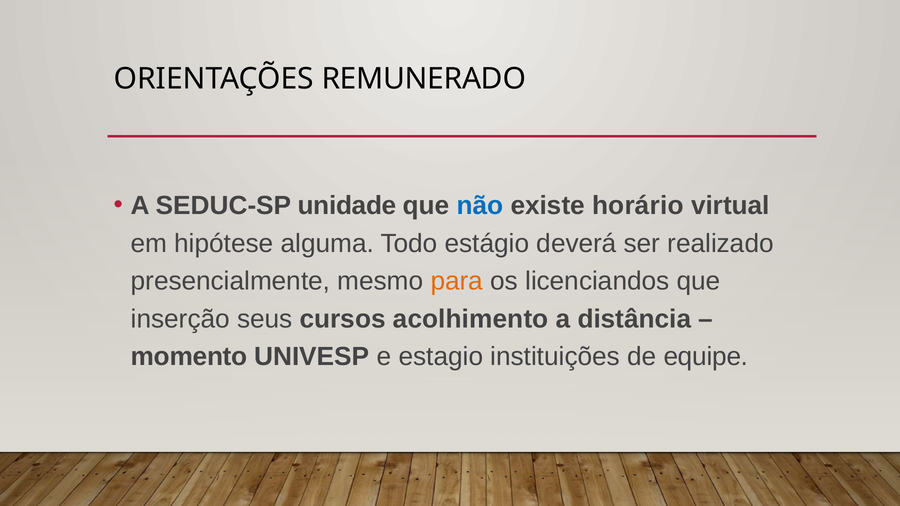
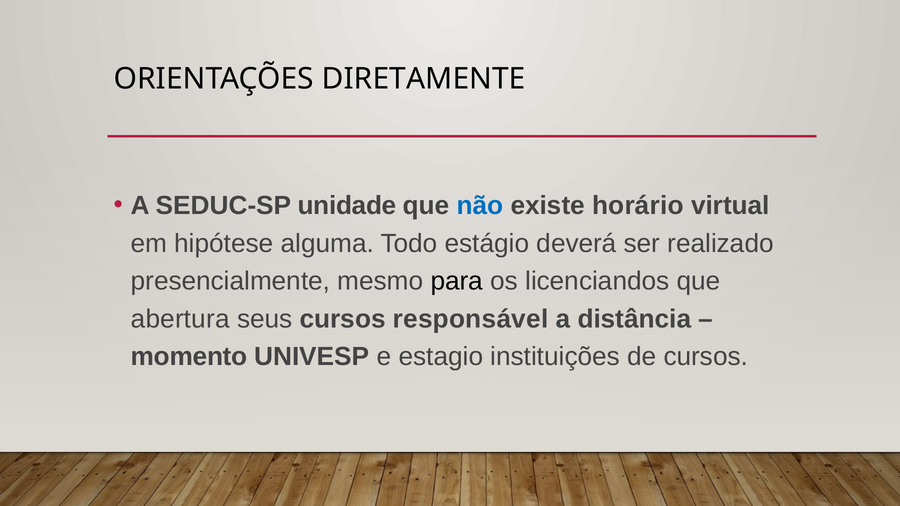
REMUNERADO: REMUNERADO -> DIRETAMENTE (424, 79)
para colour: orange -> black (457, 281)
inserção: inserção -> abertura (180, 319)
acolhimento: acolhimento -> responsável (471, 319)
de equipe: equipe -> cursos (706, 357)
